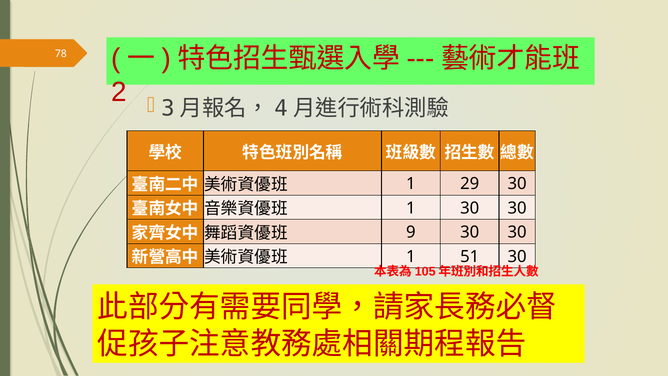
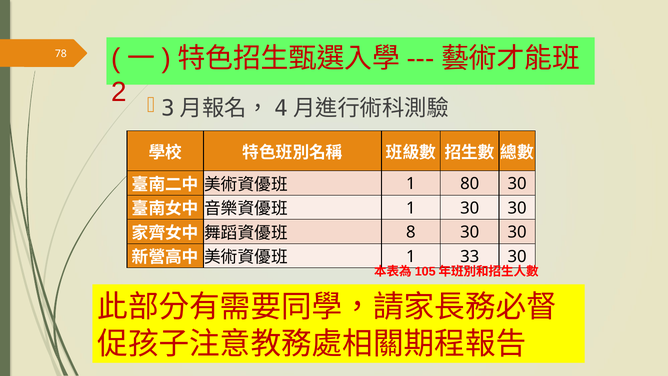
29: 29 -> 80 (470, 184)
9: 9 -> 8 (411, 232)
51: 51 -> 33 (470, 257)
